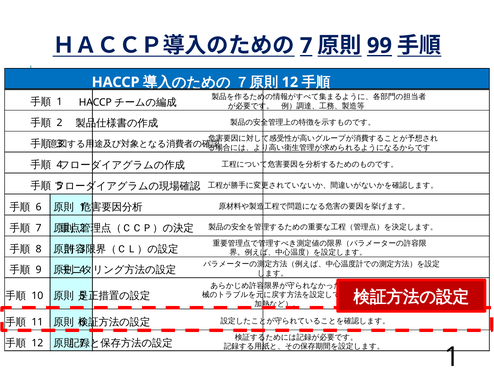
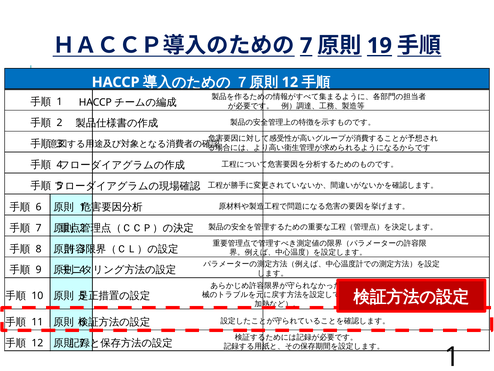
99: 99 -> 19 (379, 46)
